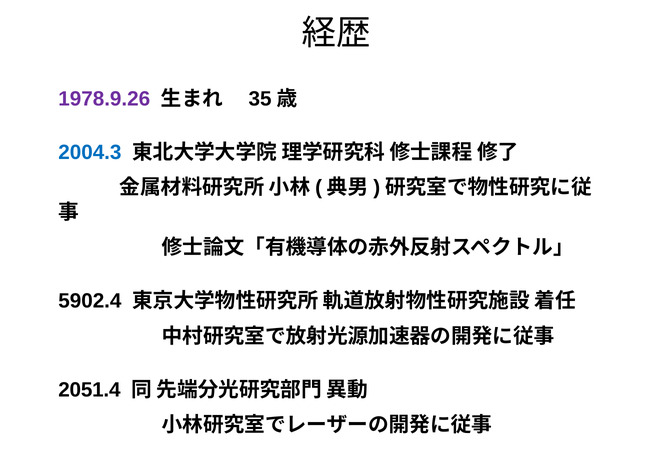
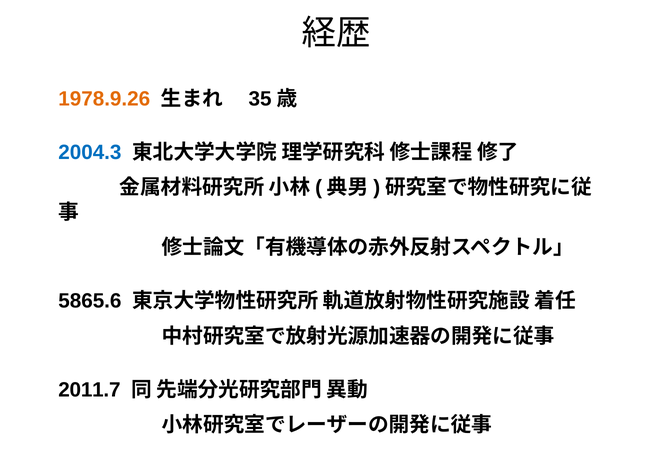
1978.9.26 colour: purple -> orange (104, 99)
5902.4: 5902.4 -> 5865.6 (90, 301)
2051.4: 2051.4 -> 2011.7 (89, 390)
